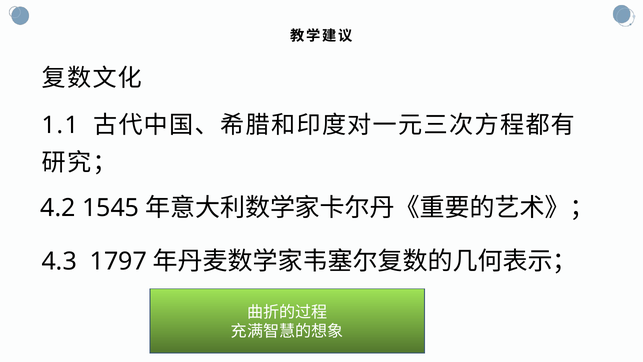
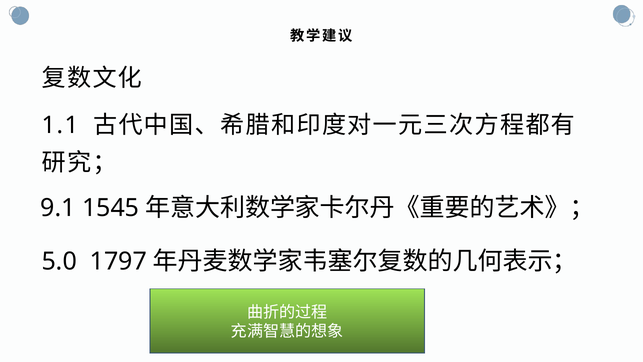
4.2: 4.2 -> 9.1 (58, 208)
4.3: 4.3 -> 5.0 (59, 262)
